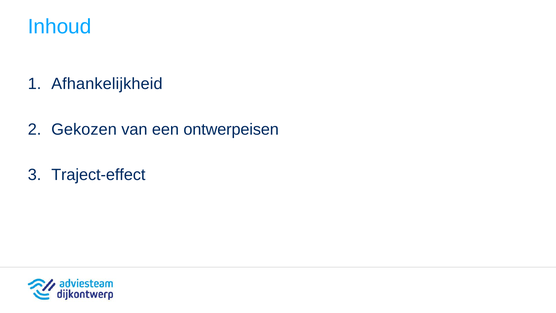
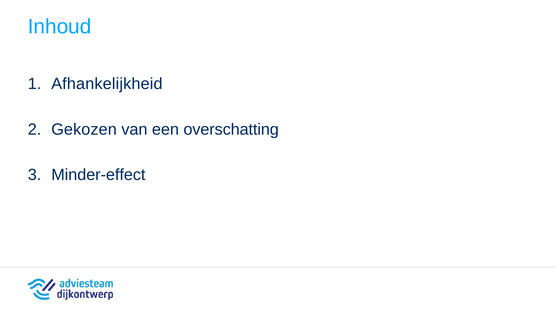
ontwerpeisen: ontwerpeisen -> overschatting (231, 129)
Traject-effect: Traject-effect -> Minder-effect (98, 175)
